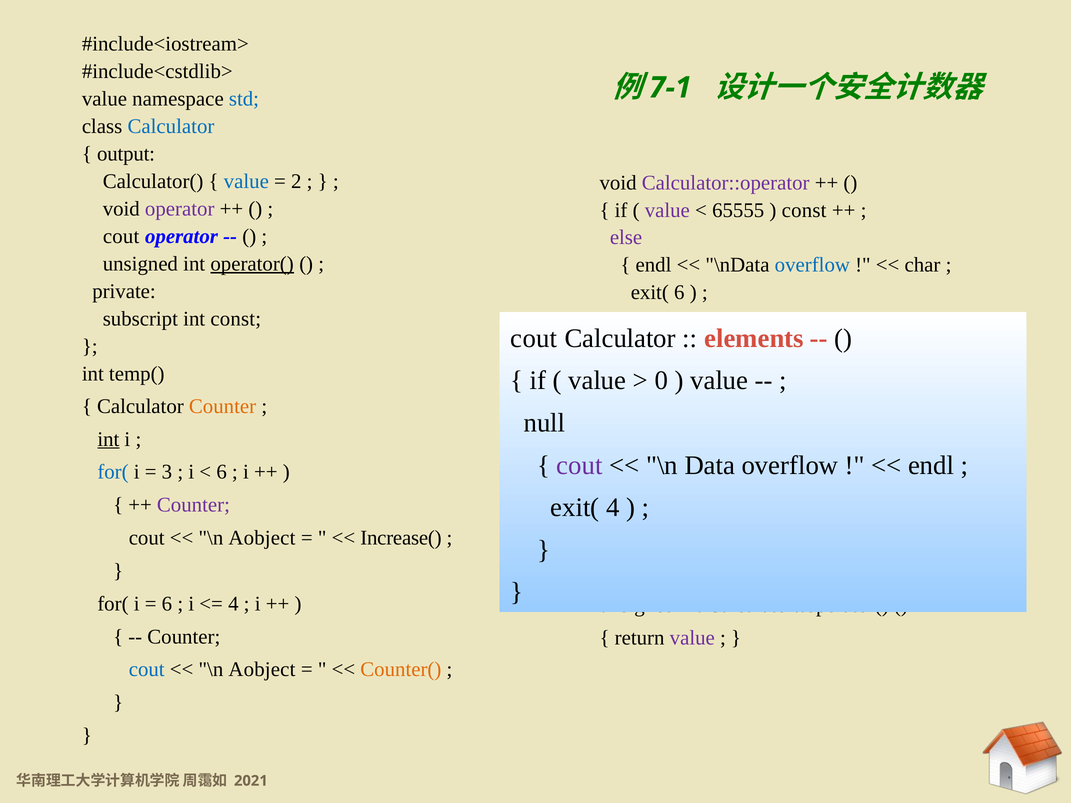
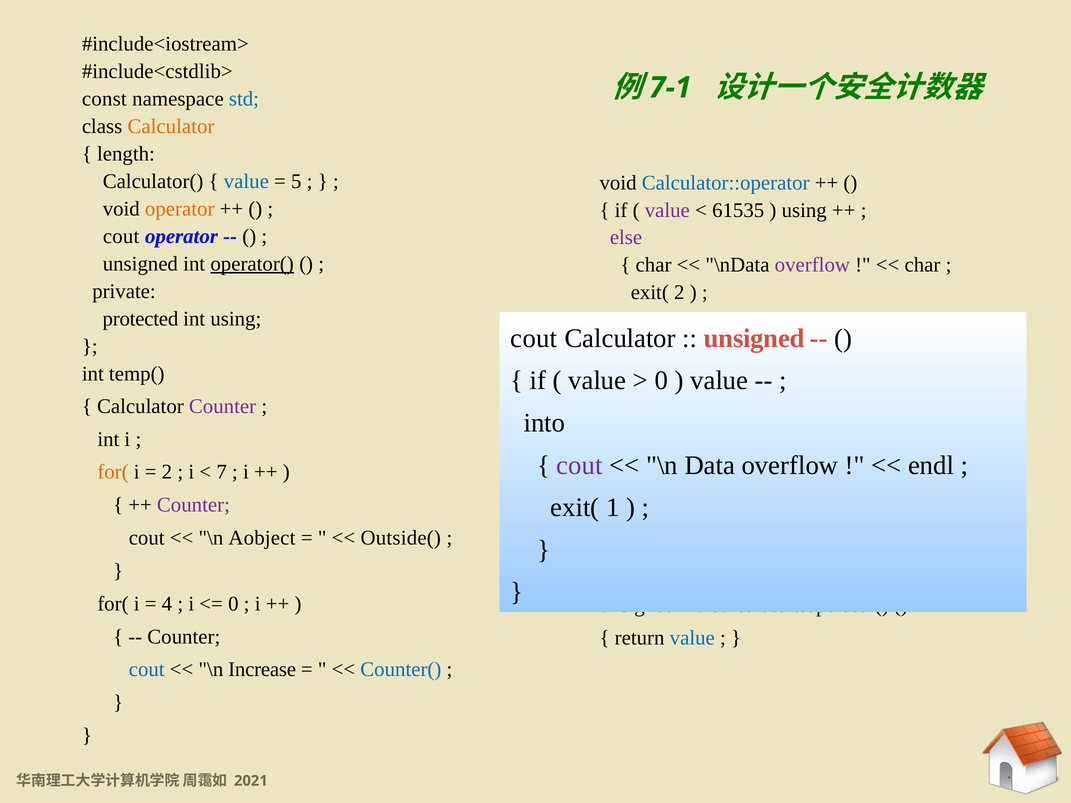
value: value -> const (104, 99)
Calculator colour: blue -> orange (171, 126)
output: output -> length (126, 154)
2: 2 -> 5 (296, 181)
Calculator::operator colour: purple -> blue (726, 183)
operator colour: purple -> orange (180, 209)
65555: 65555 -> 61535 (738, 210)
const: const -> using (804, 210)
endl: endl -> char (654, 265)
overflow colour: blue -> purple (812, 265)
exit( 6: 6 -> 2 (679, 293)
subscript: subscript -> protected (140, 319)
int const: const -> using (236, 319)
elements: elements -> unsigned (754, 339)
Counter colour: orange -> purple (223, 406)
null: null -> into (544, 423)
int underline: present -> none (108, 439)
for( colour: blue -> orange (113, 472)
3: 3 -> 2 (167, 472)
6: 6 -> 7 (222, 472)
exit( 4: 4 -> 1 (613, 508)
Increase(: Increase( -> Outside( (401, 538)
6: 6 -> 4 (167, 604)
4: 4 -> 0 (233, 604)
value colour: purple -> blue (692, 638)
Aobject: Aobject -> Increase (262, 670)
Counter( colour: orange -> blue (401, 670)
